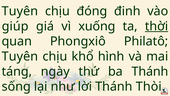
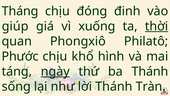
Tuyên: Tuyên -> Tháng (20, 11)
Tuyên: Tuyên -> Phước (20, 56)
ngày underline: none -> present (55, 71)
Thòi: Thòi -> Tràn (151, 86)
